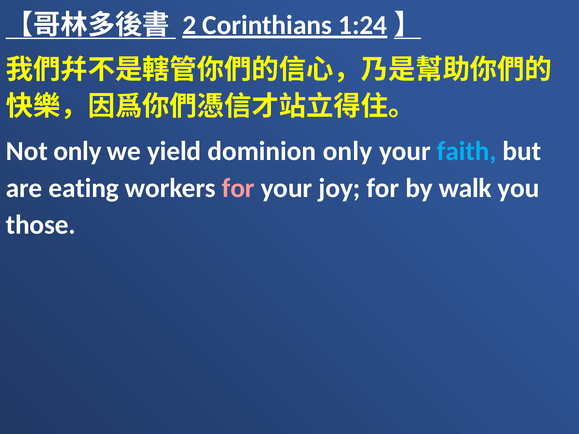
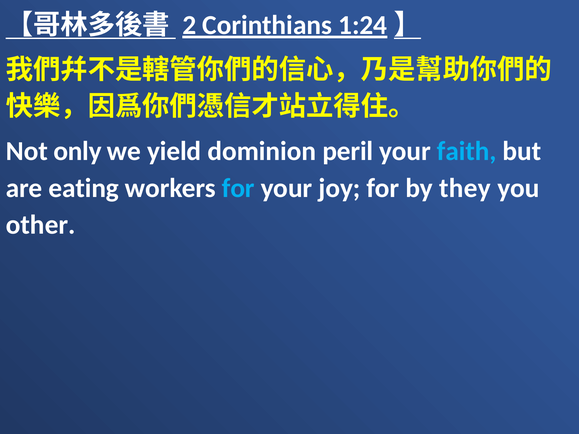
dominion only: only -> peril (348, 151)
for colour: pink -> light blue (238, 188)
walk: walk -> they (465, 188)
those: those -> other (41, 225)
